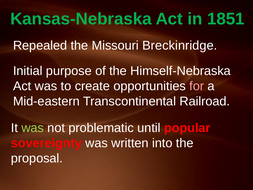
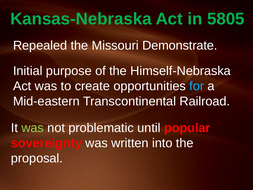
1851: 1851 -> 5805 (226, 19)
Breckinridge: Breckinridge -> Demonstrate (180, 46)
for colour: pink -> light blue (197, 86)
